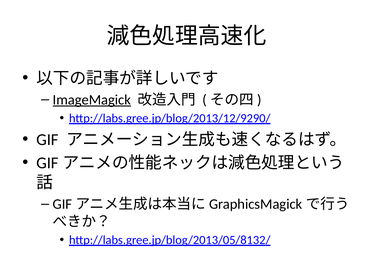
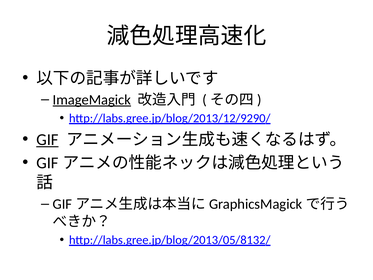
GIF underline: none -> present (47, 139)
